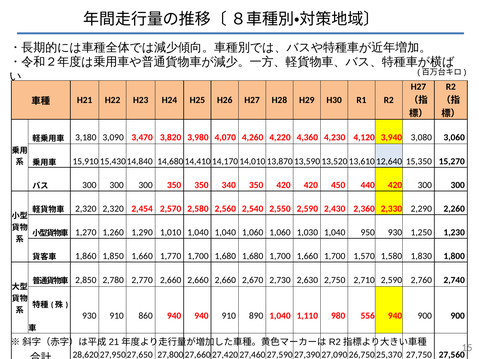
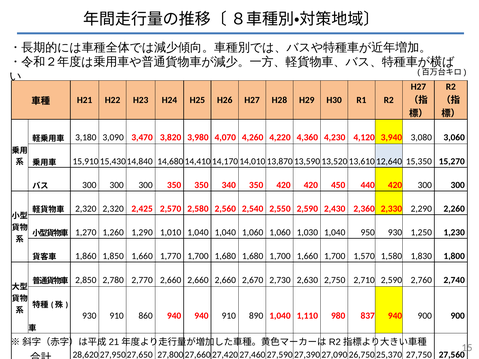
2,454: 2,454 -> 2,425 (142, 209)
556: 556 -> 837 (368, 316)
